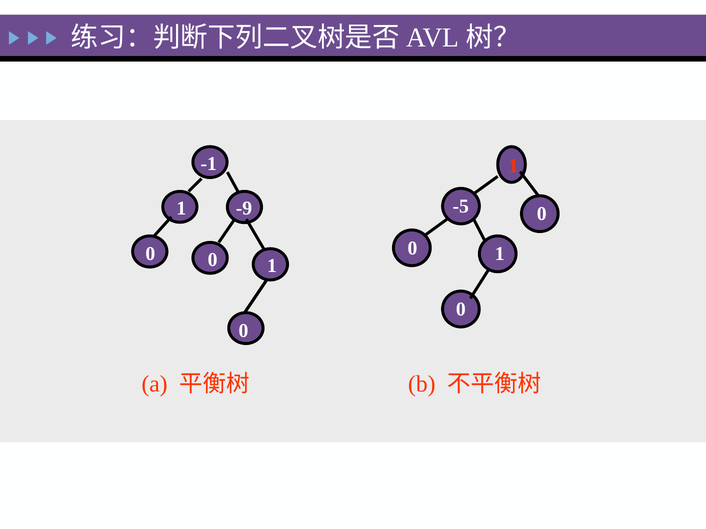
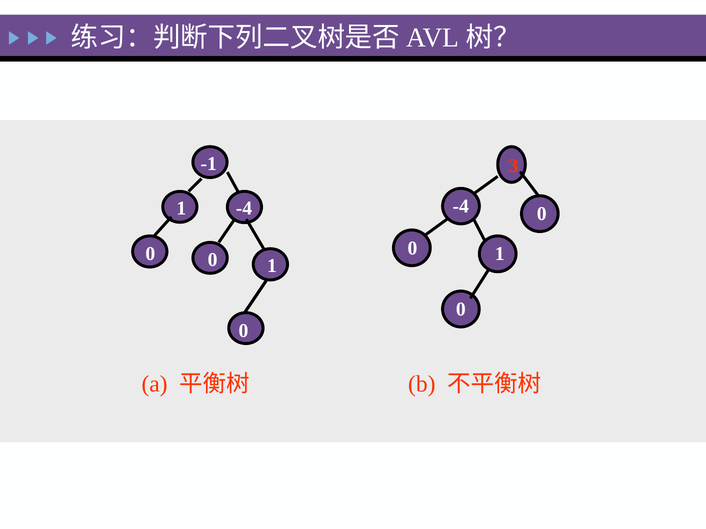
-1 1: 1 -> 3 (513, 166)
-5: -5 -> -4 (461, 206)
-9: -9 -> -4 (244, 209)
